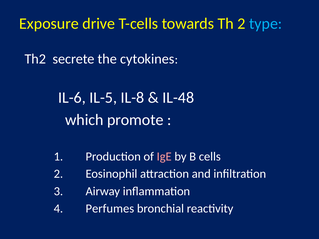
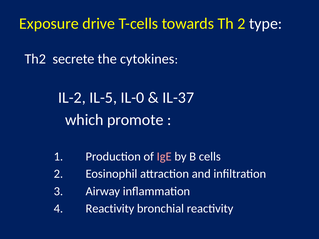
type colour: light blue -> white (266, 24)
IL-6: IL-6 -> IL-2 (72, 98)
IL-8: IL-8 -> IL-0 (132, 98)
IL-48: IL-48 -> IL-37 (178, 98)
4 Perfumes: Perfumes -> Reactivity (110, 209)
